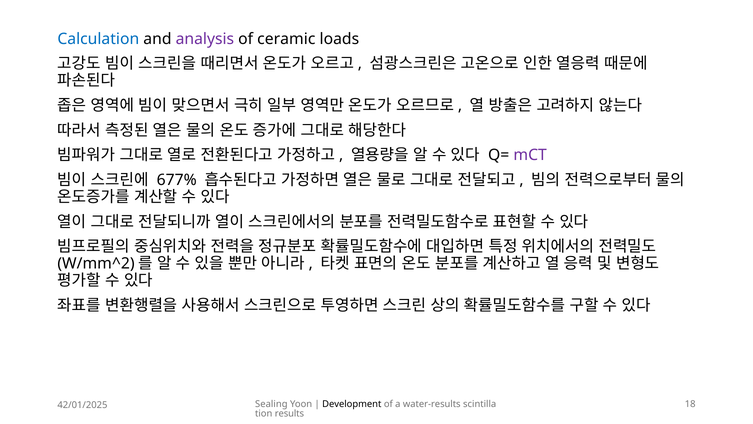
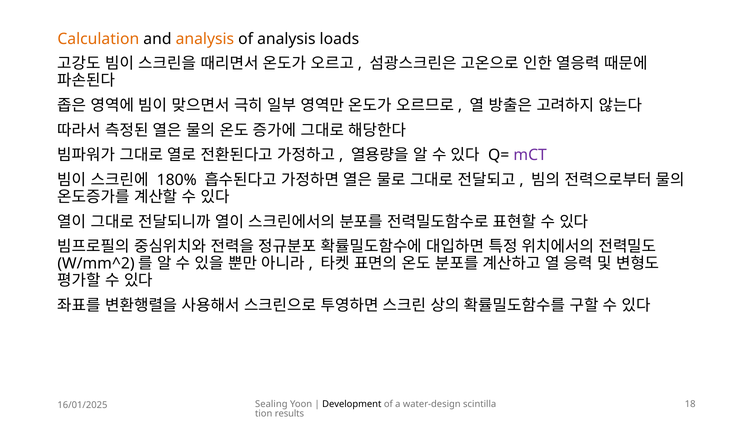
Calculation colour: blue -> orange (98, 39)
analysis colour: purple -> orange (205, 39)
of ceramic: ceramic -> analysis (286, 39)
677%: 677% -> 180% (177, 180)
water-results: water-results -> water-design (432, 404)
42/01/2025: 42/01/2025 -> 16/01/2025 (82, 404)
